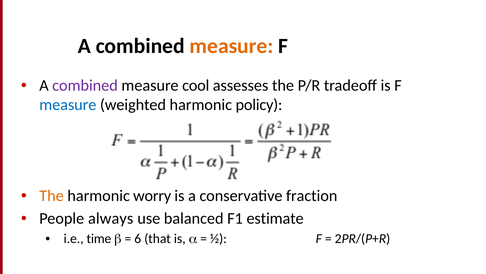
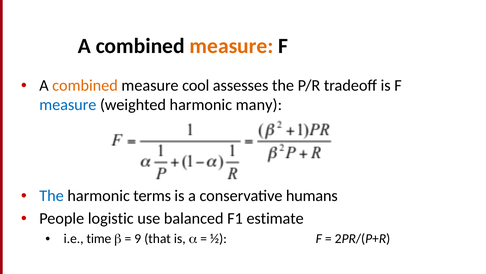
combined colour: purple -> orange (85, 85)
policy: policy -> many (259, 105)
The colour: orange -> blue (52, 195)
worry: worry -> terms (152, 195)
fraction: fraction -> humans (312, 195)
always: always -> logistic (111, 218)
6: 6 -> 9 (138, 238)
